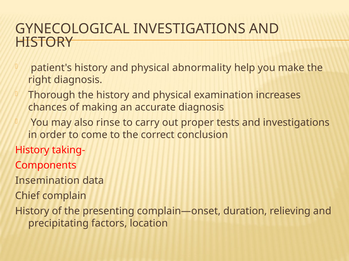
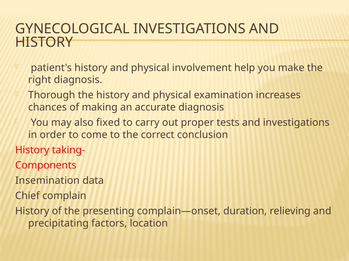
abnormality: abnormality -> involvement (202, 68)
rinse: rinse -> fixed (108, 123)
